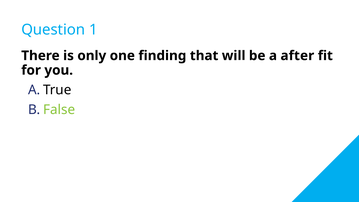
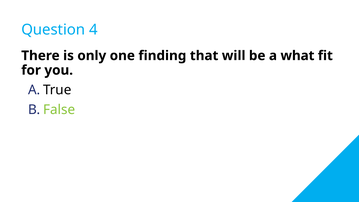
1: 1 -> 4 (93, 30)
after: after -> what (297, 56)
